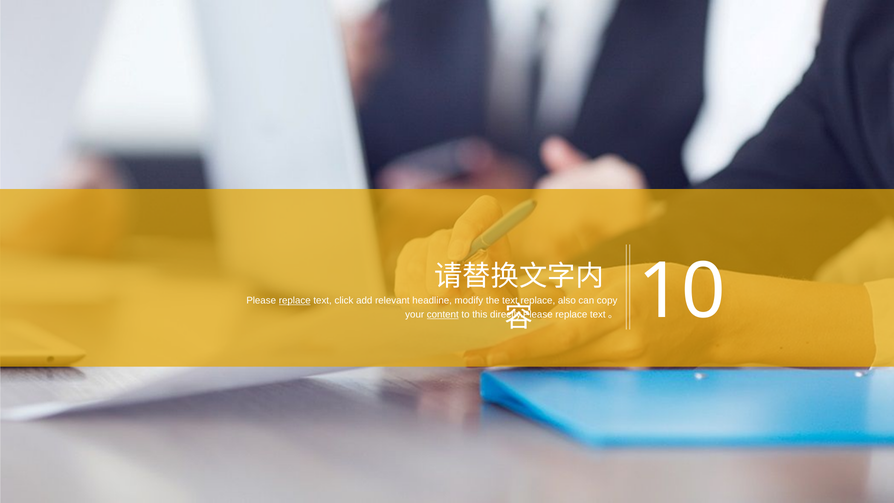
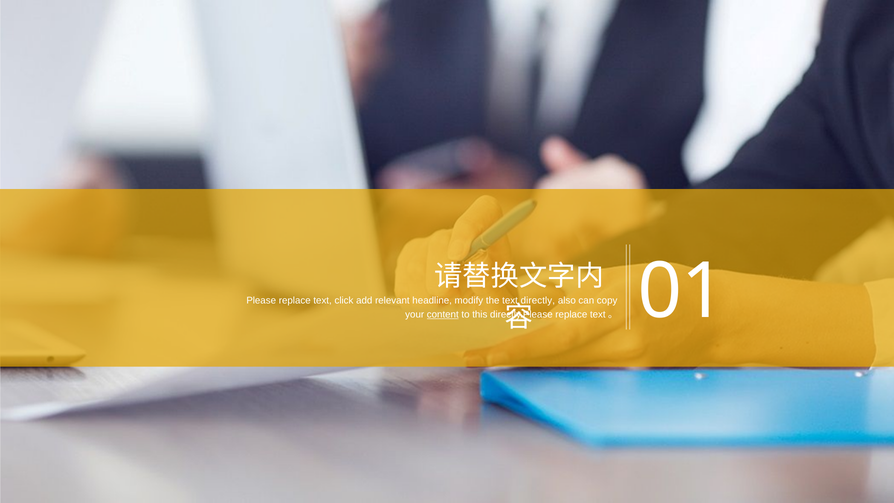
replace underline: present -> none (295, 300)
text replace: replace -> directly (538, 300)
10: 10 -> 01 (682, 292)
